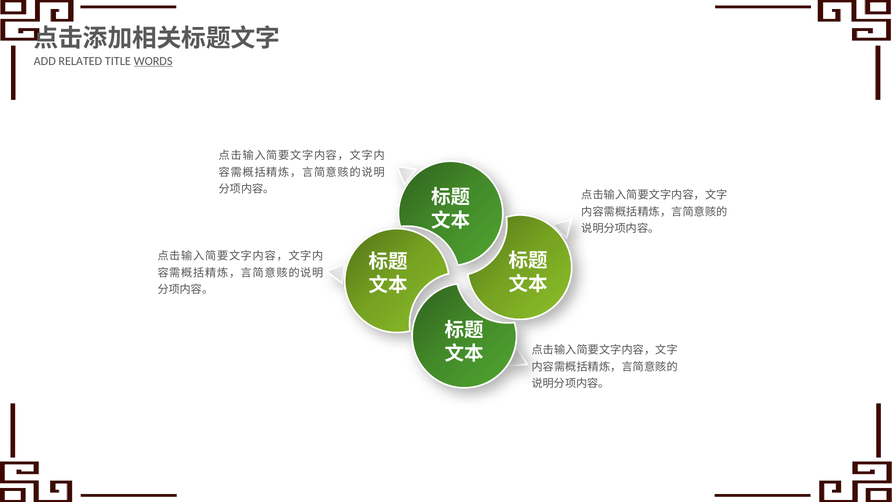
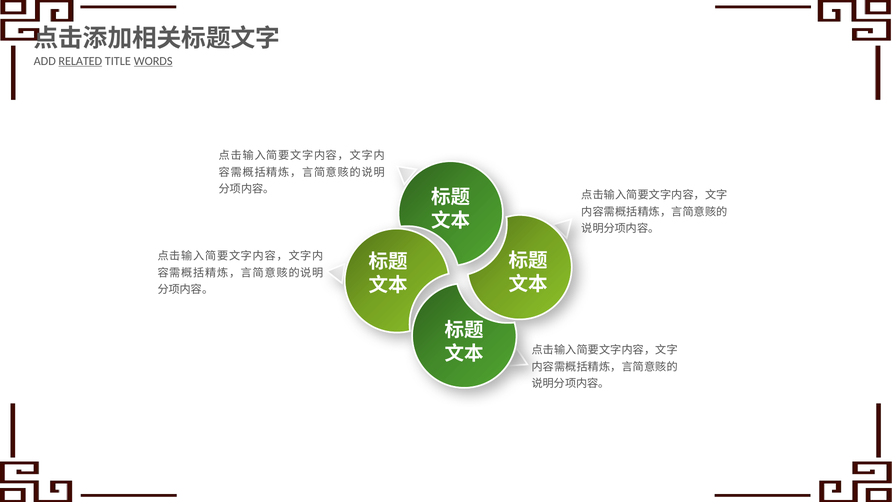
RELATED underline: none -> present (80, 61)
